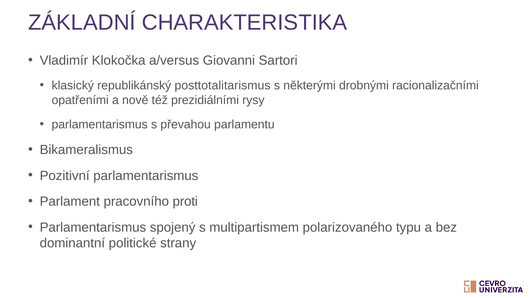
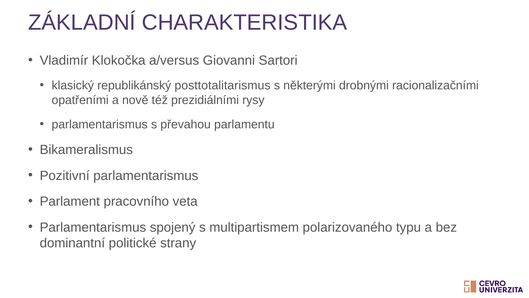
proti: proti -> veta (185, 201)
